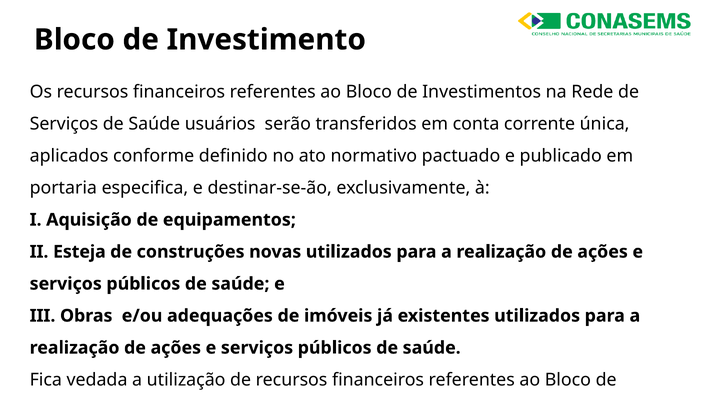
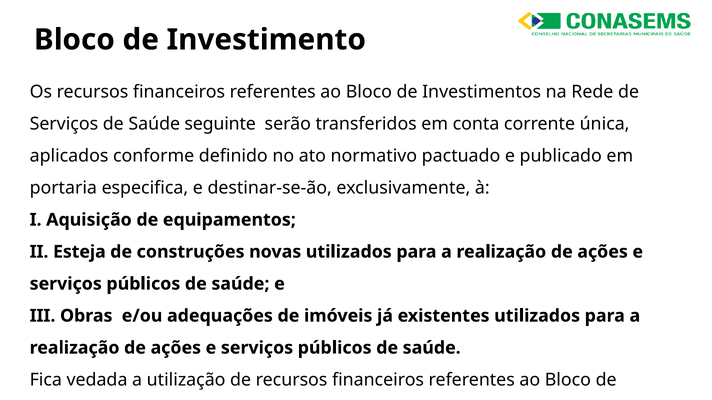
usuários: usuários -> seguinte (220, 124)
